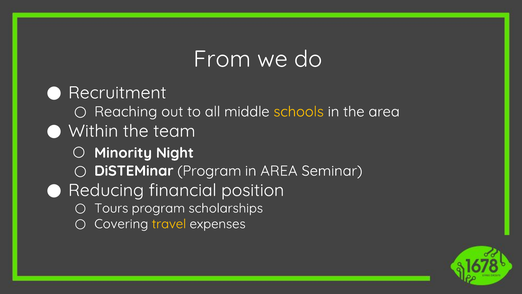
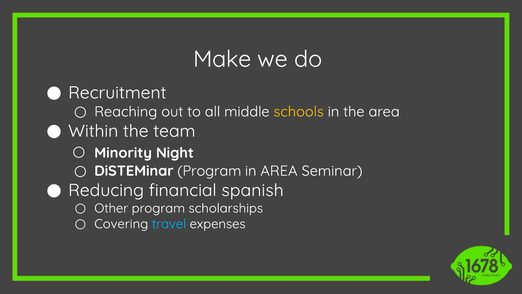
From: From -> Make (222, 59)
position: position -> spanish (253, 190)
Tours: Tours -> Other (111, 208)
travel colour: yellow -> light blue (169, 224)
